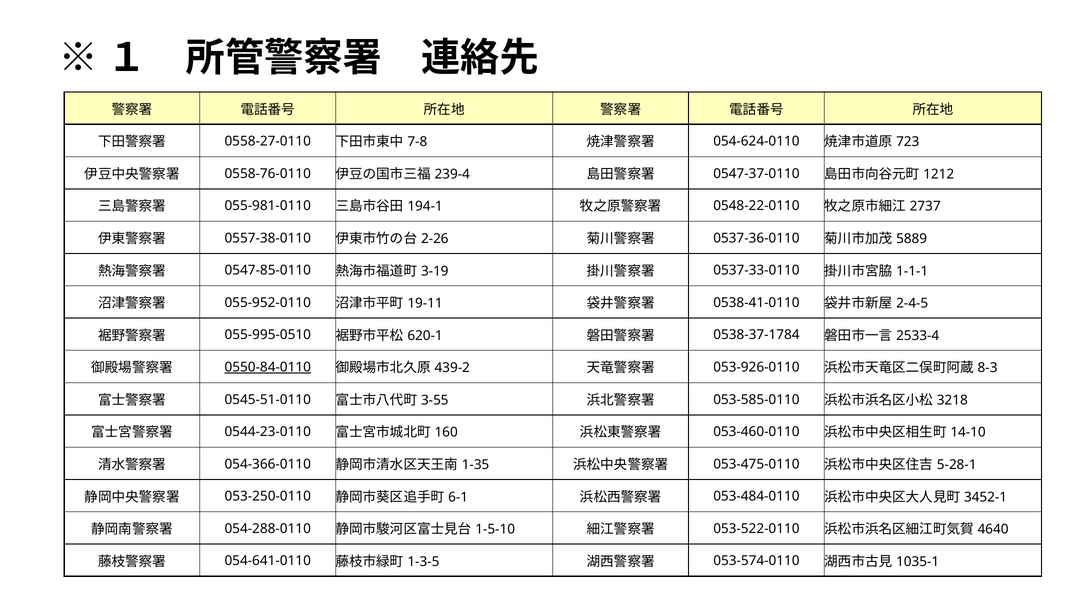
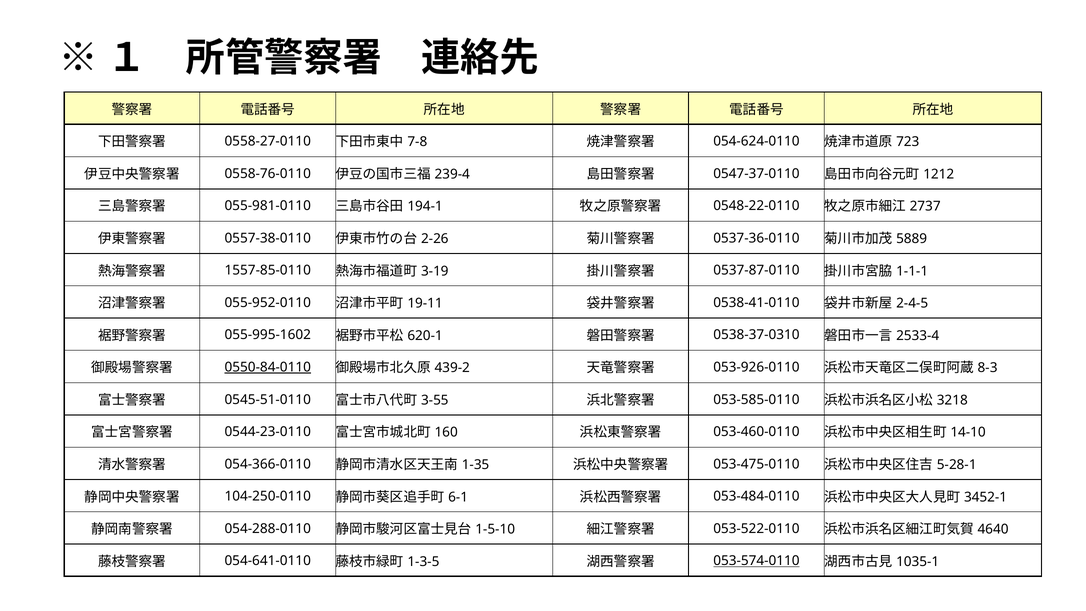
0547-85-0110: 0547-85-0110 -> 1557-85-0110 (268, 270)
0537-33-0110: 0537-33-0110 -> 0537-87-0110 (756, 270)
055-995-0510: 055-995-0510 -> 055-995-1602 (268, 335)
0538-37-1784: 0538-37-1784 -> 0538-37-0310 (756, 335)
053-250-0110: 053-250-0110 -> 104-250-0110 (268, 496)
053-574-0110 underline: none -> present (756, 561)
